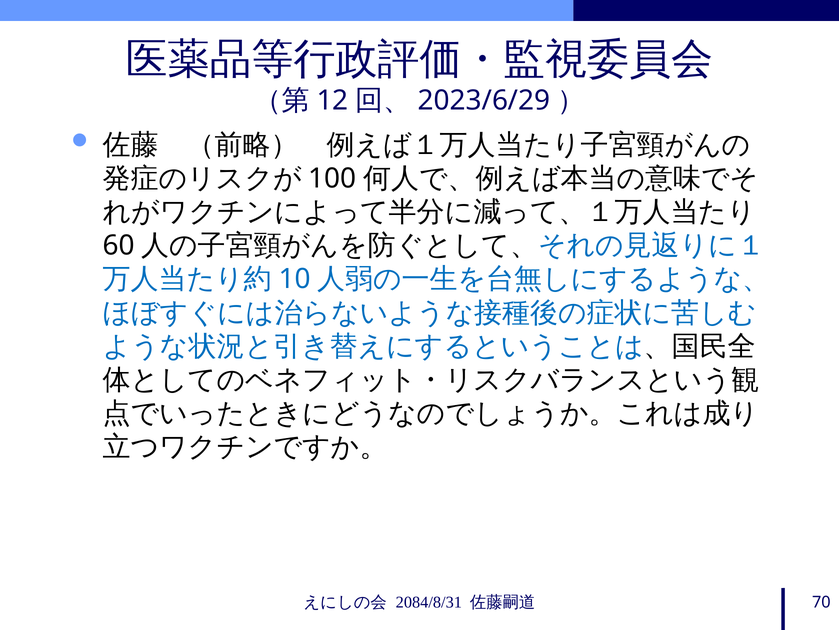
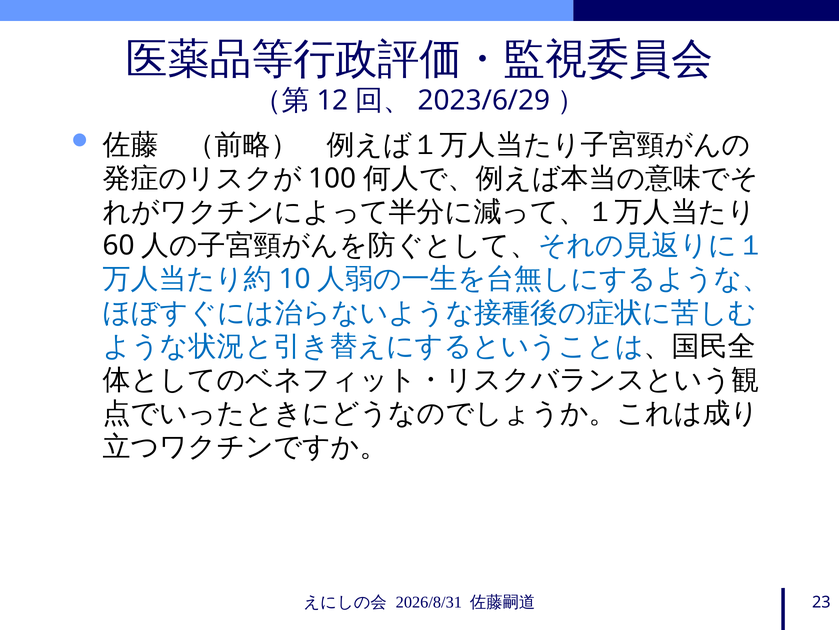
2084/8/31: 2084/8/31 -> 2026/8/31 (429, 602)
70: 70 -> 23 (821, 602)
